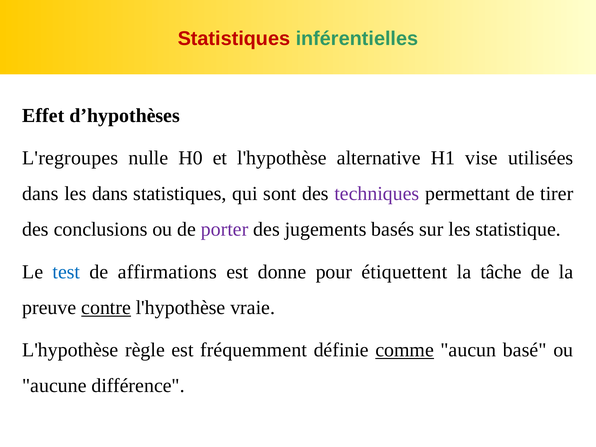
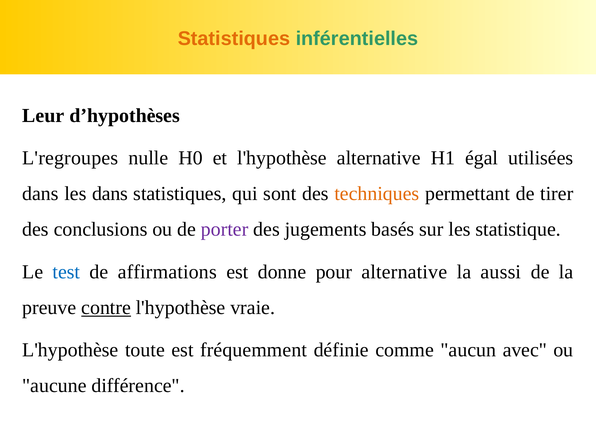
Statistiques colour: red -> orange (234, 39)
Effet: Effet -> Leur (43, 116)
vise: vise -> égal (482, 158)
techniques colour: purple -> orange (377, 194)
pour étiquettent: étiquettent -> alternative (404, 272)
tâche: tâche -> aussi (501, 272)
règle: règle -> toute (145, 350)
comme underline: present -> none (405, 350)
basé: basé -> avec (525, 350)
